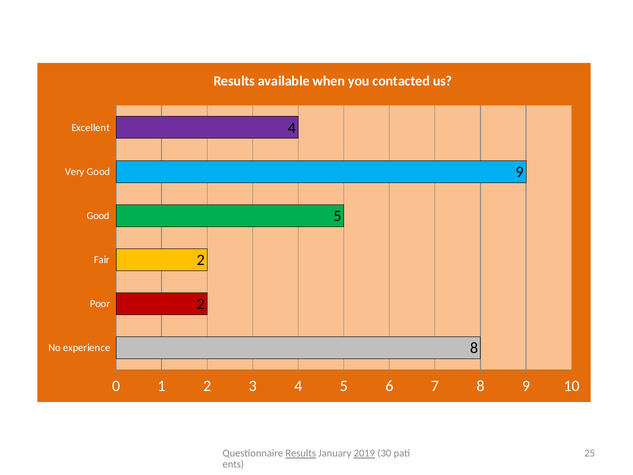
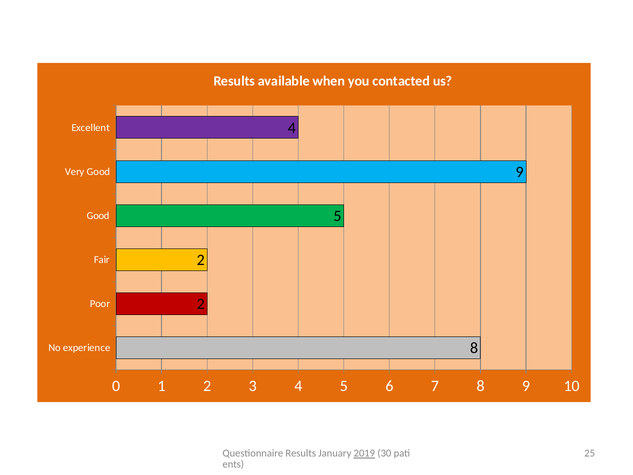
Results underline: present -> none (301, 453)
